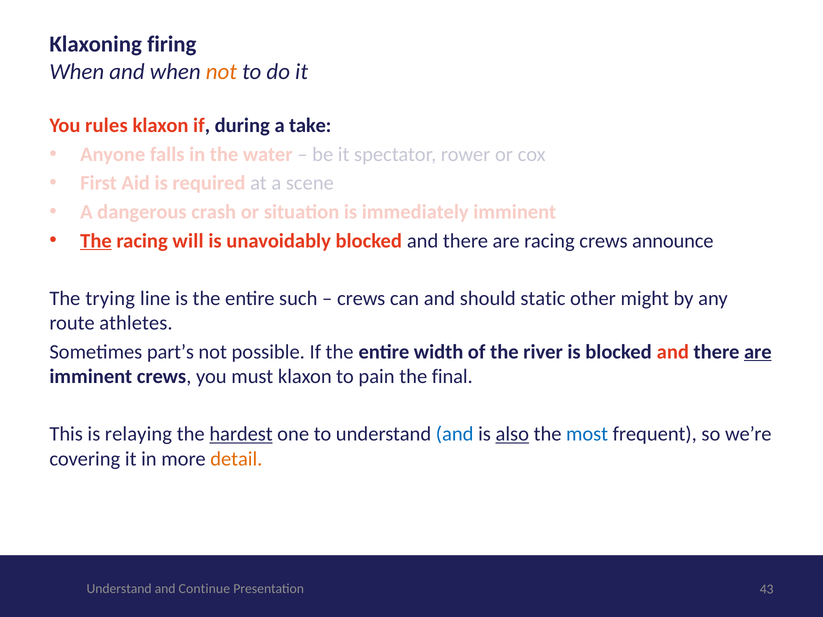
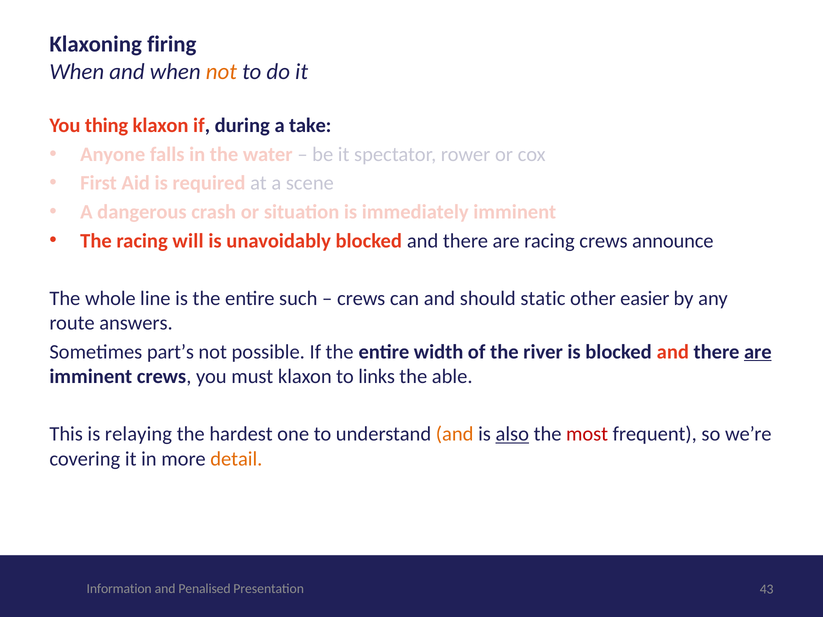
rules: rules -> thing (107, 126)
The underline: present -> none (96, 241)
trying: trying -> whole (110, 298)
might: might -> easier (645, 298)
athletes: athletes -> answers (136, 323)
pain: pain -> links (377, 377)
final: final -> able (452, 377)
hardest underline: present -> none (241, 434)
and colour: blue -> orange (455, 434)
most colour: blue -> red (587, 434)
Understand: Understand -> Information (119, 589)
Continue: Continue -> Penalised (204, 589)
